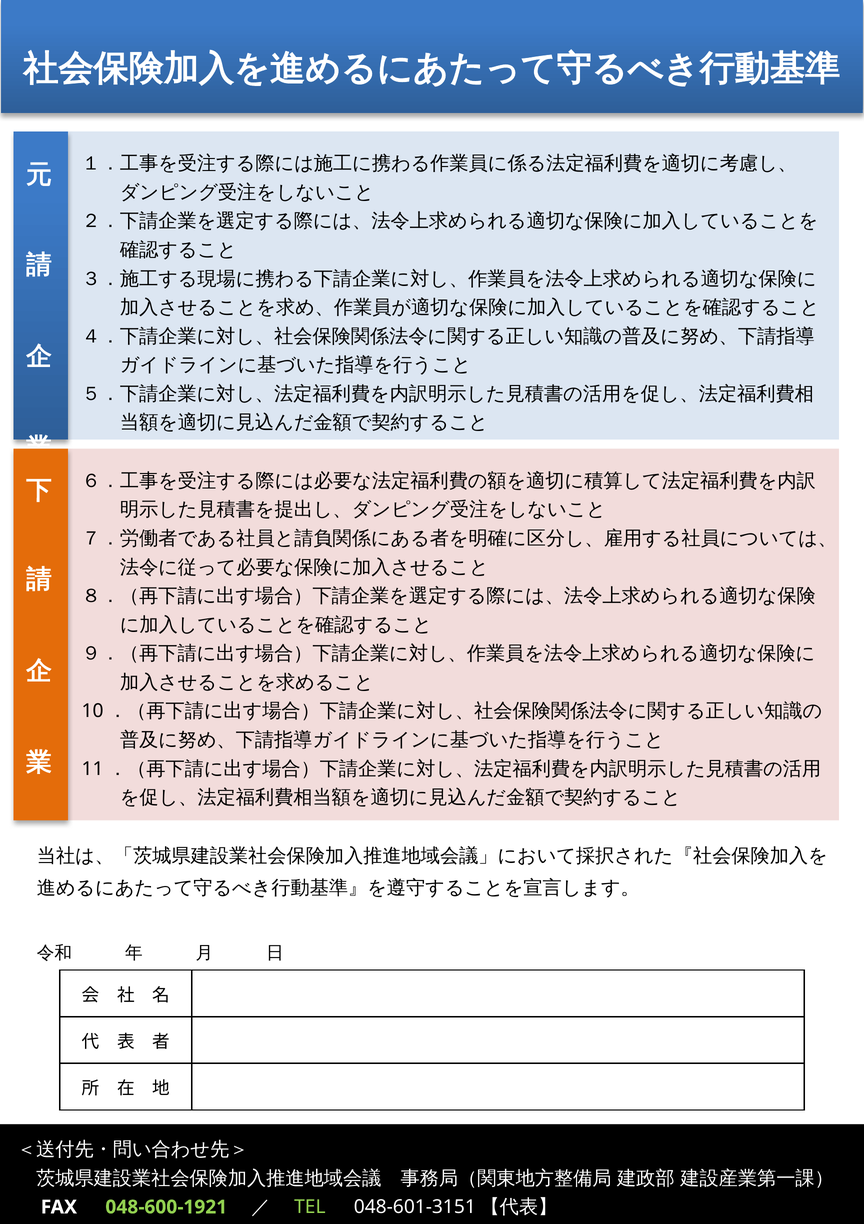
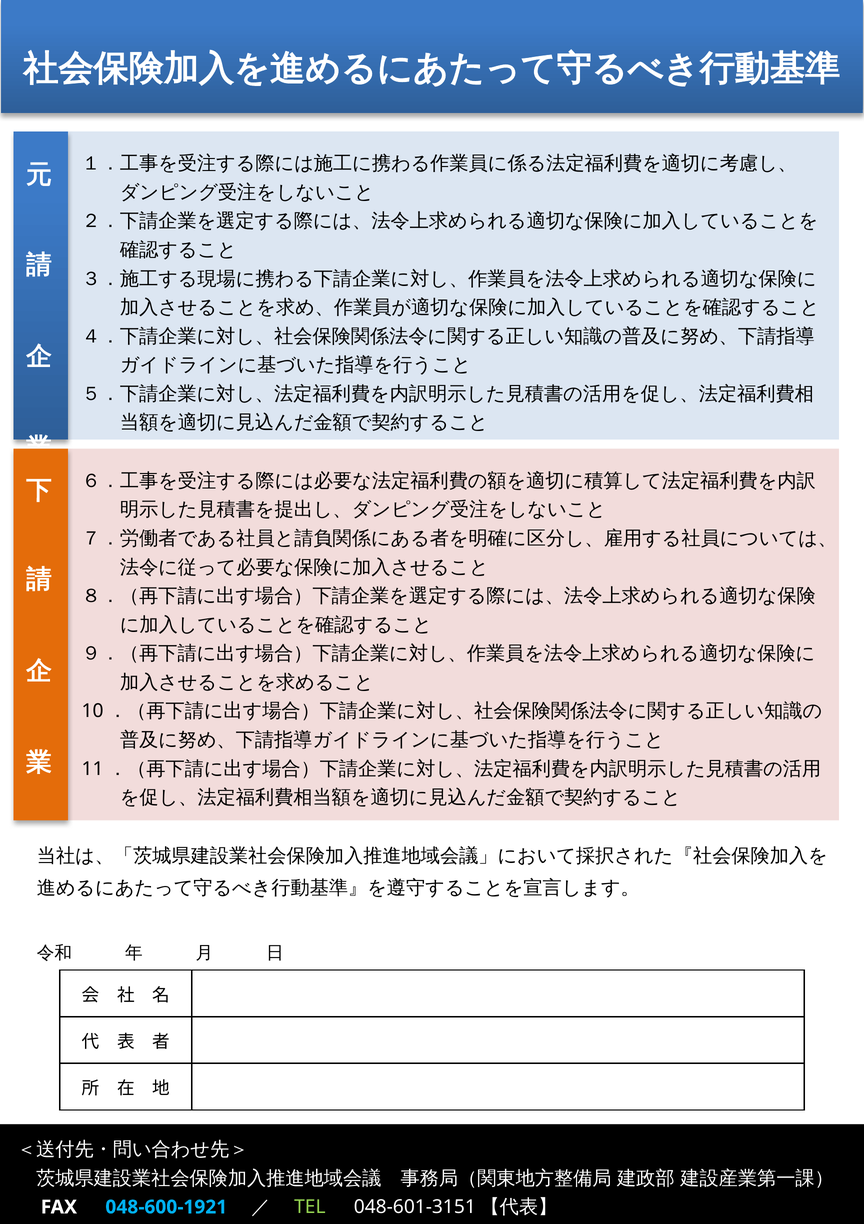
048-600-1921 colour: light green -> light blue (166, 1208)
